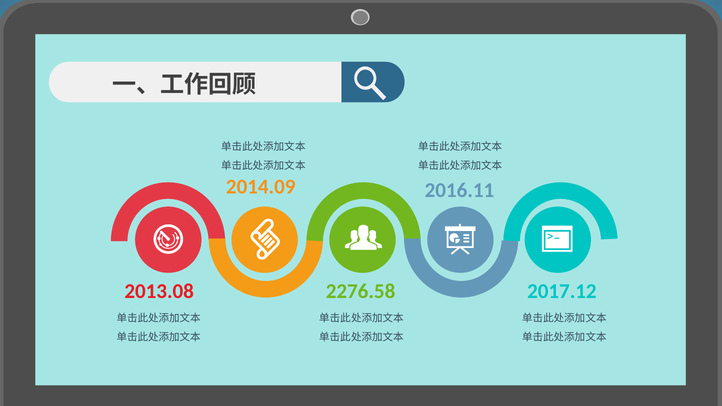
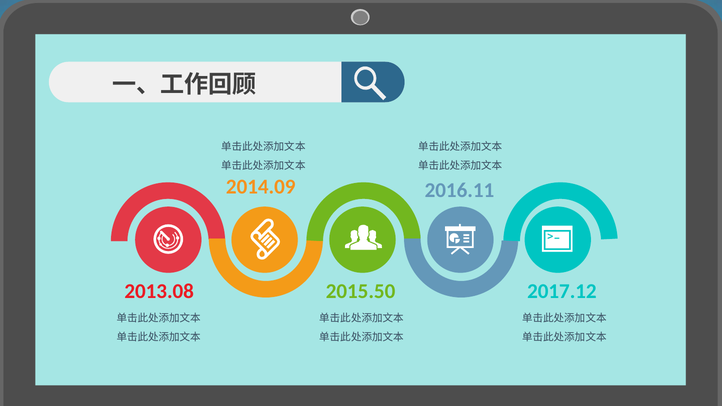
2276.58: 2276.58 -> 2015.50 (361, 291)
